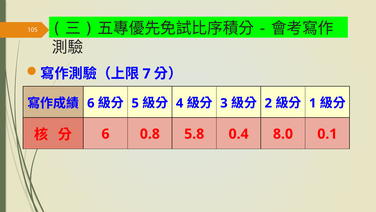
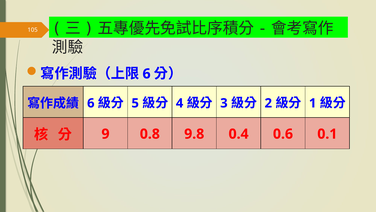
7: 7 -> 6 (147, 74)
6: 6 -> 9 (105, 134)
5.8: 5.8 -> 9.8 (194, 134)
8.0: 8.0 -> 0.6 (283, 134)
